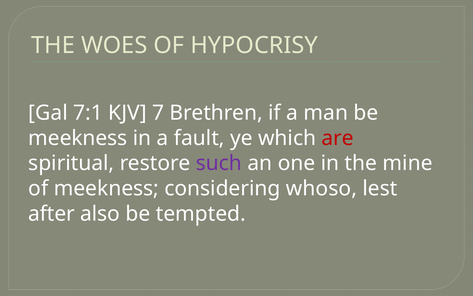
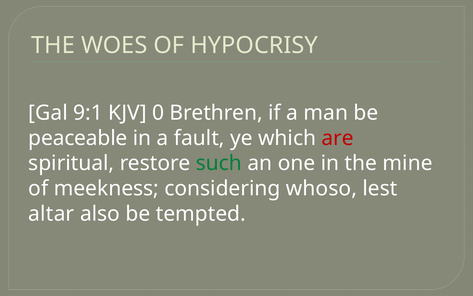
7:1: 7:1 -> 9:1 (88, 113)
7: 7 -> 0 (158, 113)
meekness: meekness -> peaceable (78, 138)
such colour: purple -> green (219, 163)
after: after -> altar (51, 214)
